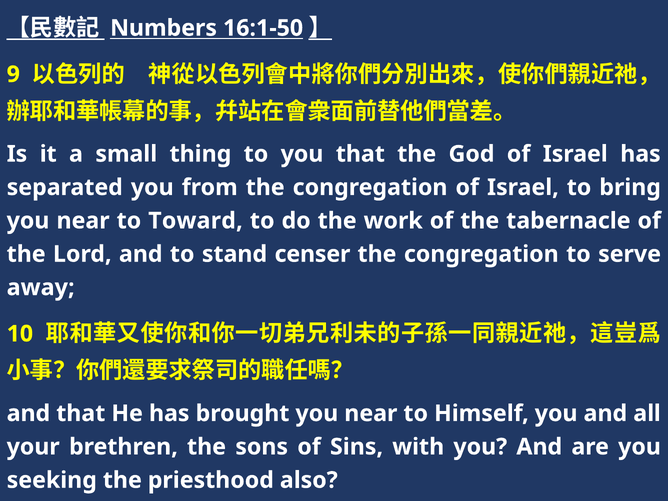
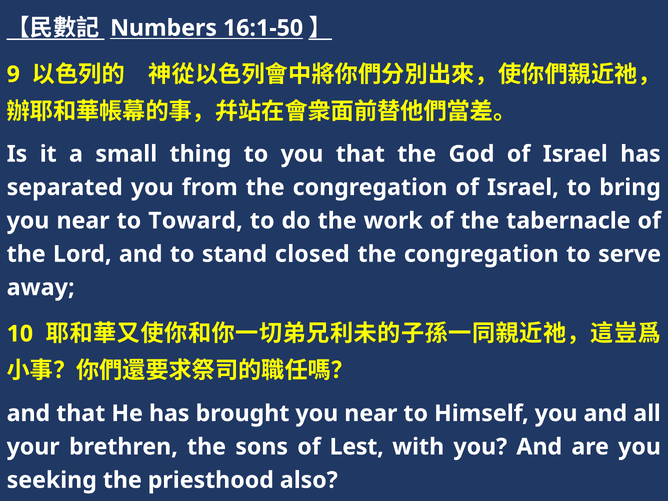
censer: censer -> closed (312, 254)
Sins: Sins -> Lest (357, 447)
